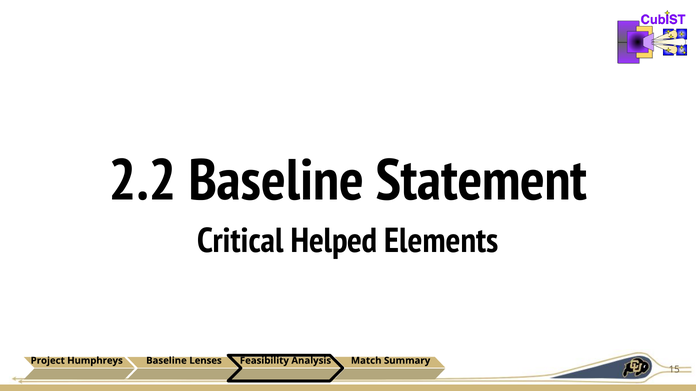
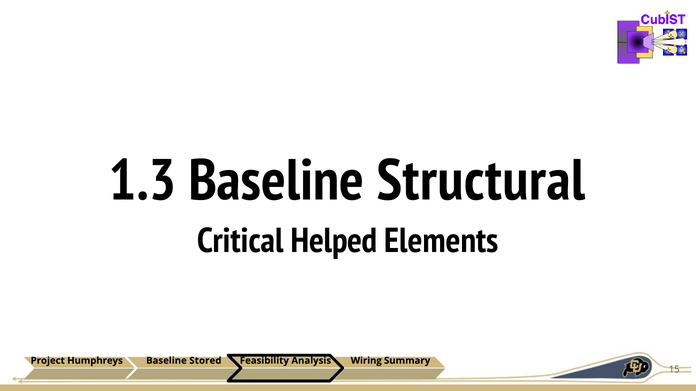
2.2: 2.2 -> 1.3 (143, 181)
Statement: Statement -> Structural (481, 181)
Lenses: Lenses -> Stored (205, 361)
Match: Match -> Wiring (366, 361)
